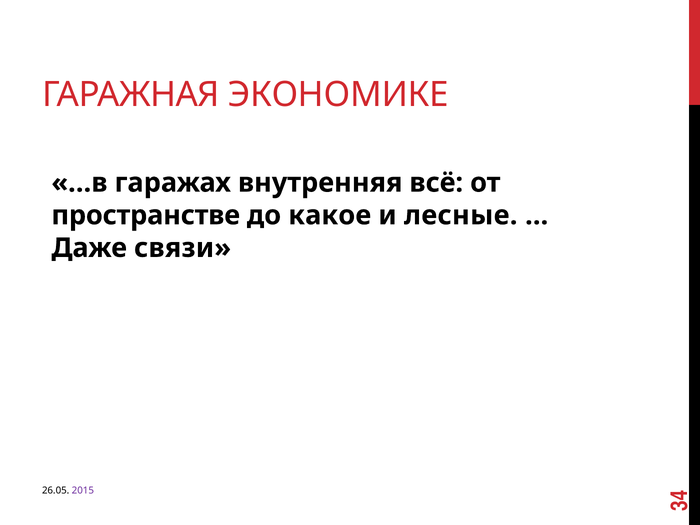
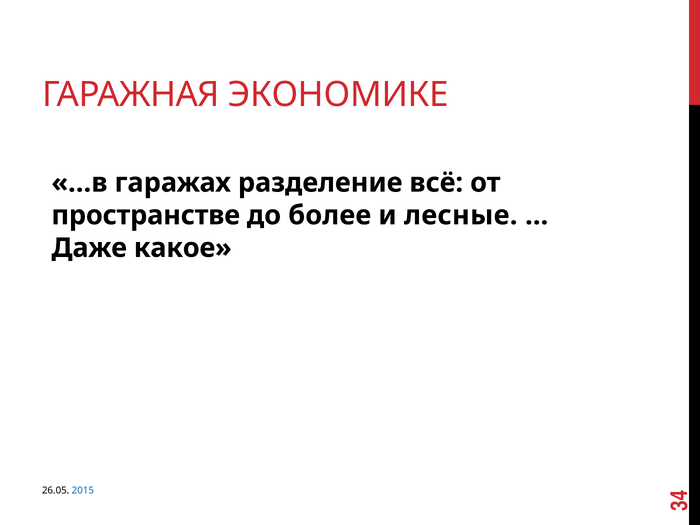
внутренняя: внутренняя -> разделение (320, 183)
какое: какое -> более (330, 215)
связи: связи -> какое (183, 248)
2015 colour: purple -> blue (83, 491)
